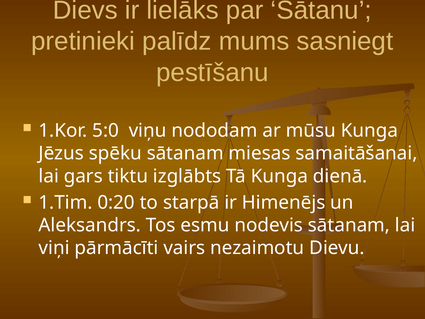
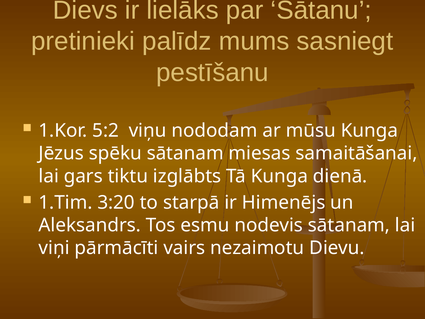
5:0: 5:0 -> 5:2 (106, 131)
0:20: 0:20 -> 3:20 (116, 202)
